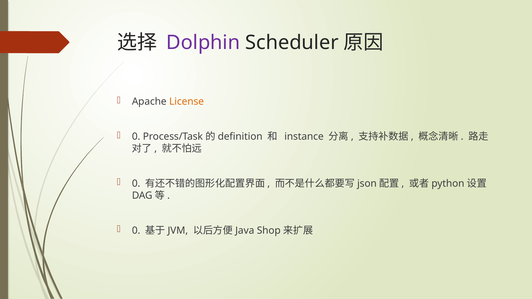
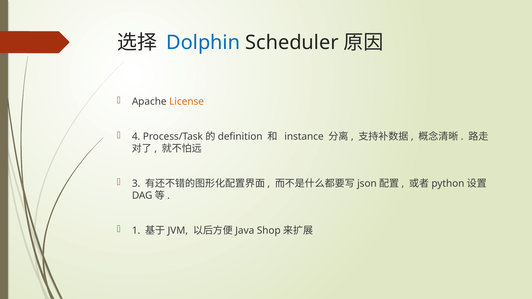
Dolphin colour: purple -> blue (203, 43)
0: 0 -> 4 (136, 137)
0: 0 -> 3 (136, 184)
0: 0 -> 1 (136, 231)
